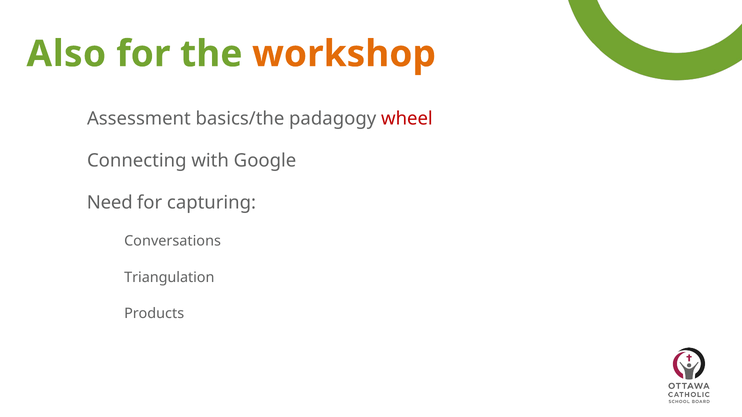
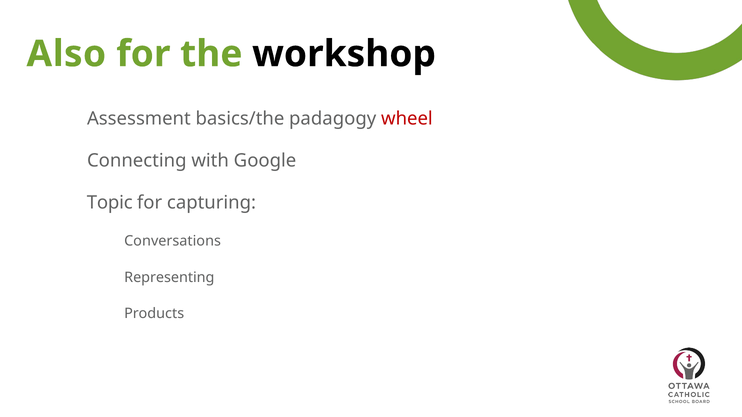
workshop colour: orange -> black (344, 54)
Need: Need -> Topic (110, 203)
Triangulation: Triangulation -> Representing (169, 278)
